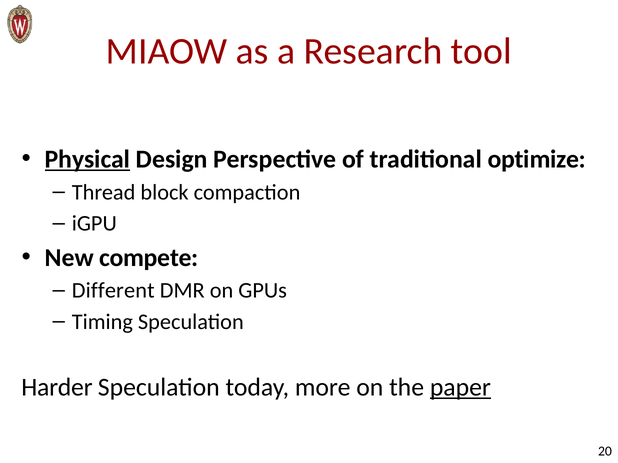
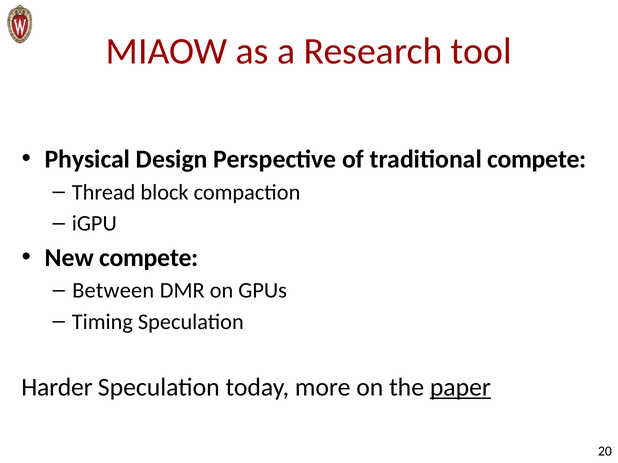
Physical underline: present -> none (87, 159)
traditional optimize: optimize -> compete (537, 159)
Different: Different -> Between (113, 291)
